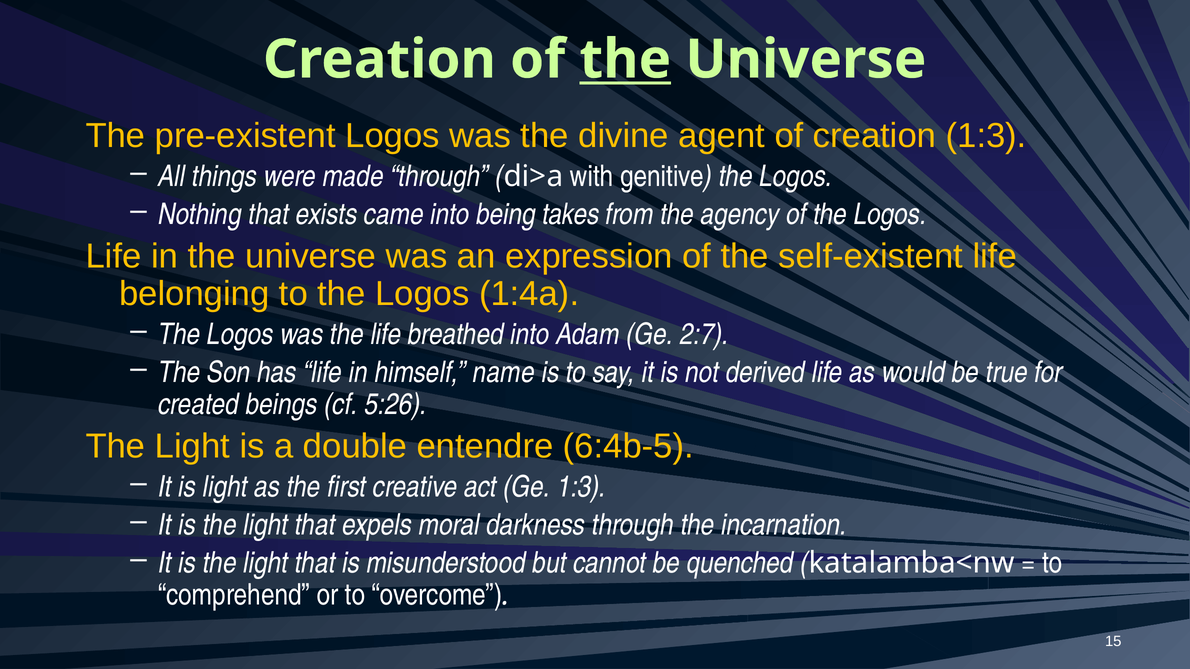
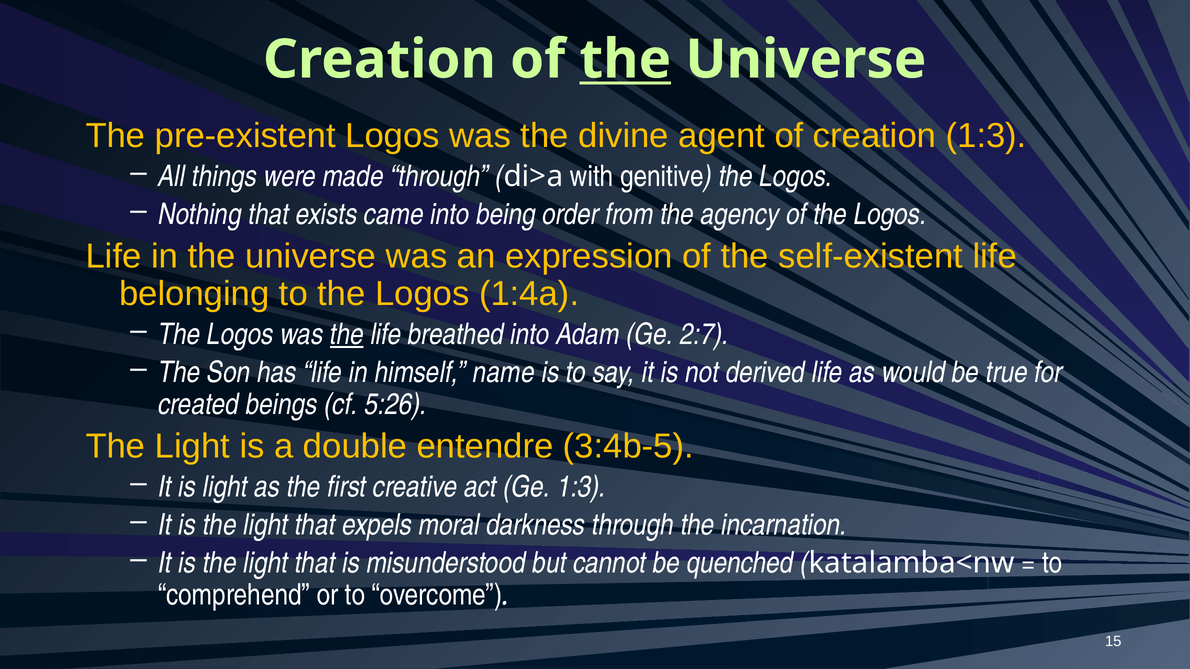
takes: takes -> order (571, 214)
the underline: none -> present (347, 334)
6:4b-5: 6:4b-5 -> 3:4b-5 (628, 446)
